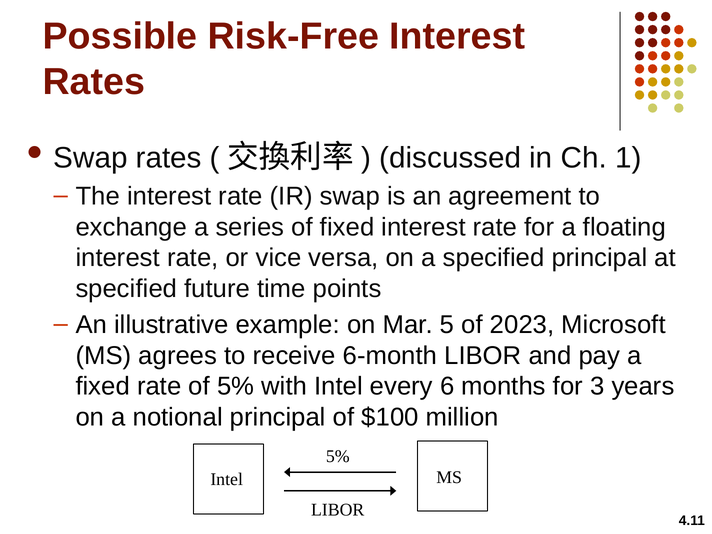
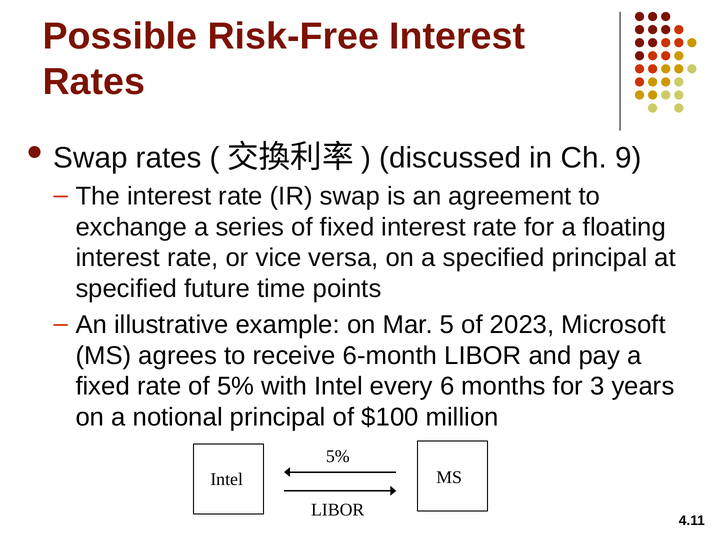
1: 1 -> 9 (628, 158)
